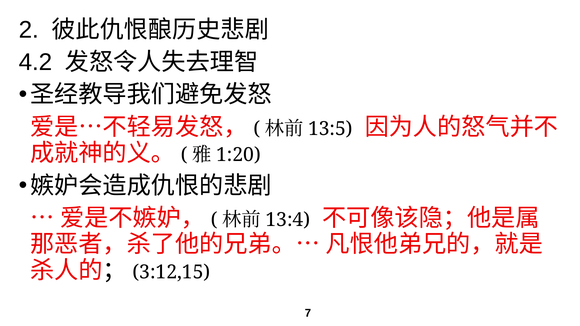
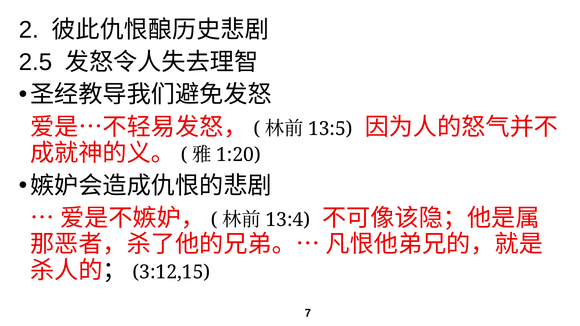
4.2: 4.2 -> 2.5 (36, 62)
